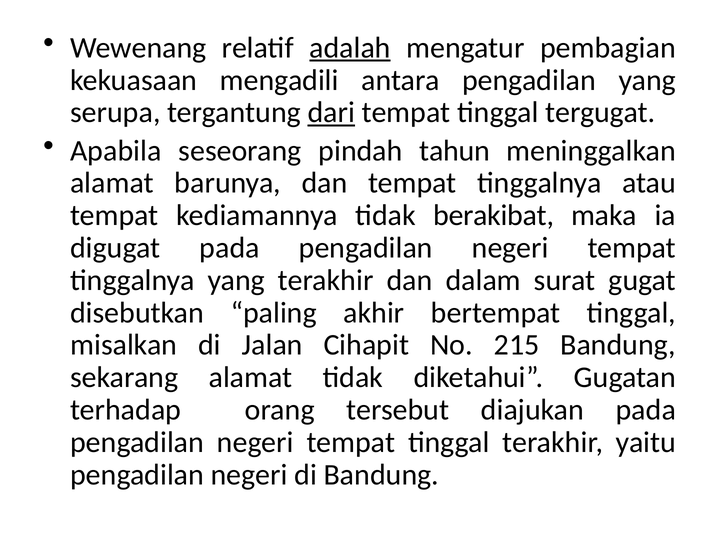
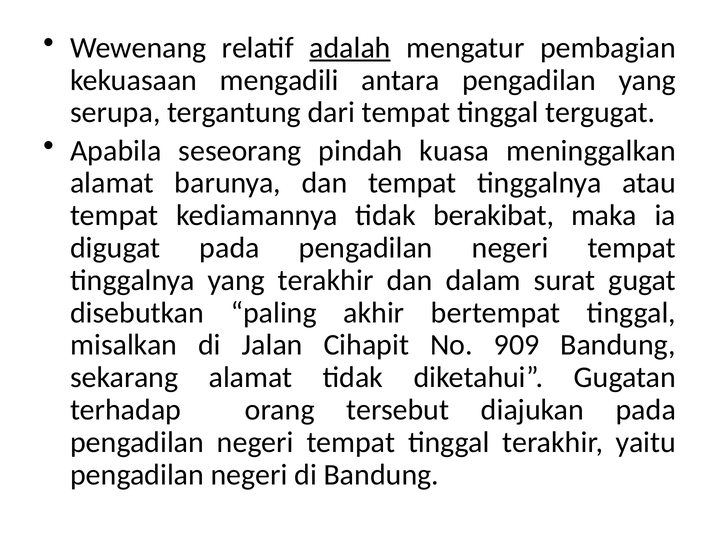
dari underline: present -> none (331, 113)
tahun: tahun -> kuasa (454, 151)
215: 215 -> 909 (517, 345)
